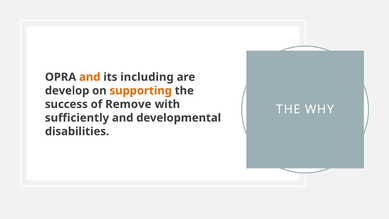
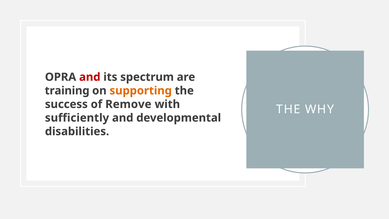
and colour: orange -> red (90, 77)
including: including -> spectrum (147, 77)
develop: develop -> training (67, 91)
